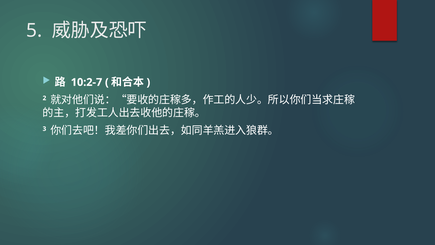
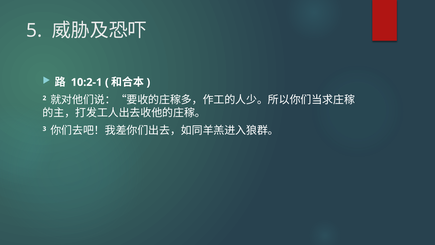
10:2-7: 10:2-7 -> 10:2-1 (87, 82)
